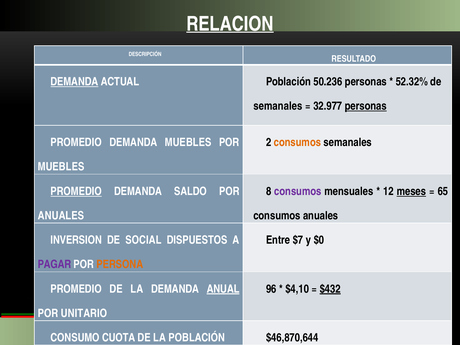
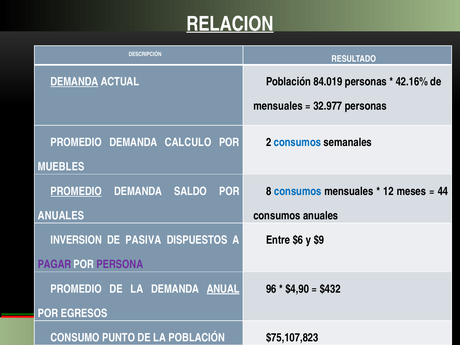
50.236: 50.236 -> 84.019 (328, 82)
52.32%: 52.32% -> 42.16% (412, 82)
semanales: semanales -> mensuales (278, 106)
personas underline: present -> none (366, 106)
DEMANDA MUEBLES: MUEBLES -> CALCULO (188, 142)
consumos colour: orange -> blue (297, 142)
consumos colour: purple -> blue (298, 191)
meses underline: present -> none (411, 191)
65: 65 -> 44 (443, 191)
SOCIAL: SOCIAL -> PASIVA (143, 240)
$7: $7 -> $6 (298, 240)
$0: $0 -> $9 (319, 240)
PERSONA colour: orange -> purple (120, 264)
$4,10: $4,10 -> $4,90 (297, 289)
$432 underline: present -> none (330, 289)
UNITARIO: UNITARIO -> EGRESOS (84, 313)
CUOTA: CUOTA -> PUNTO (119, 338)
$46,870,644: $46,870,644 -> $75,107,823 (292, 338)
